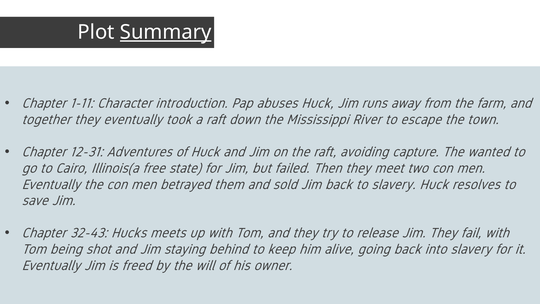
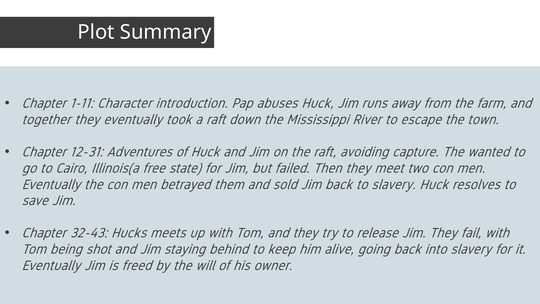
Summary underline: present -> none (166, 32)
